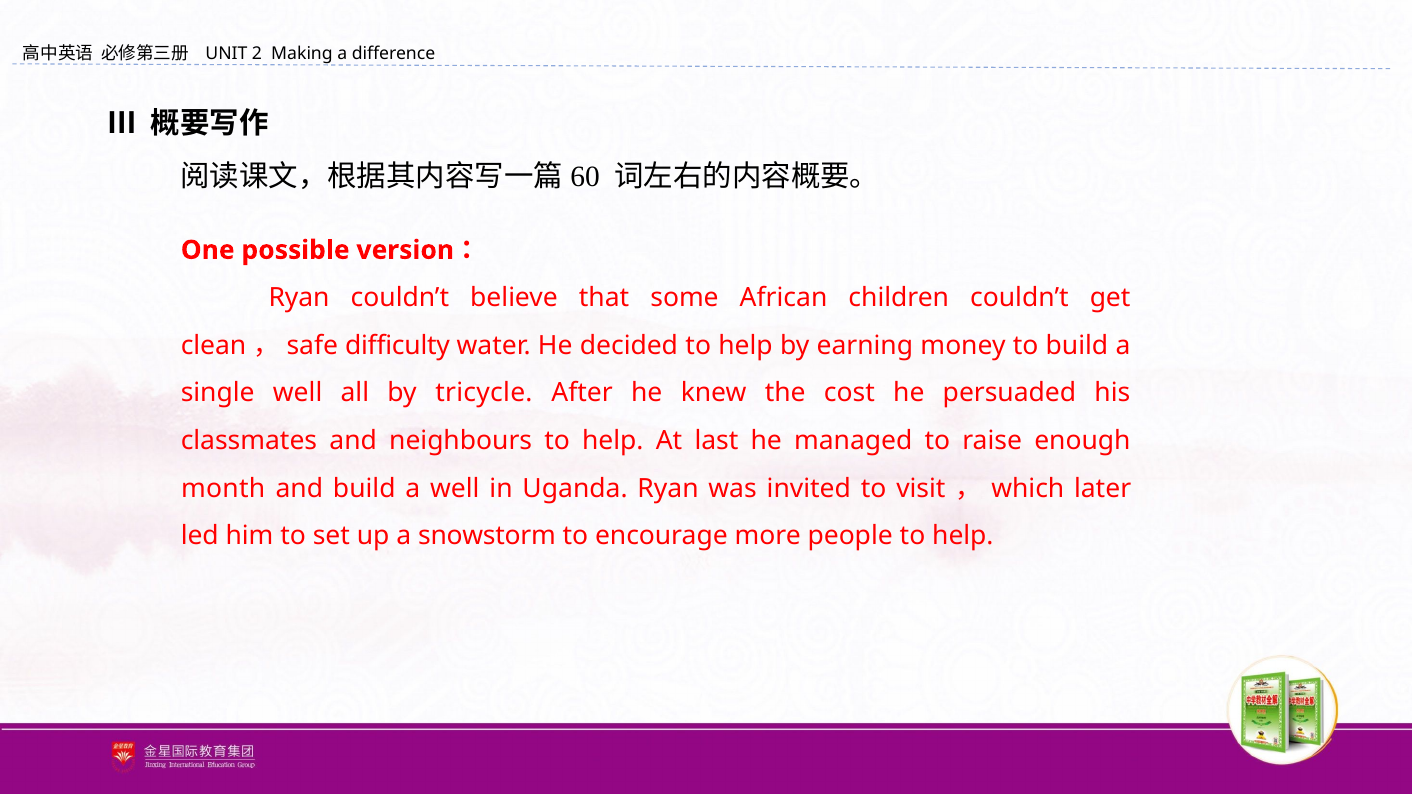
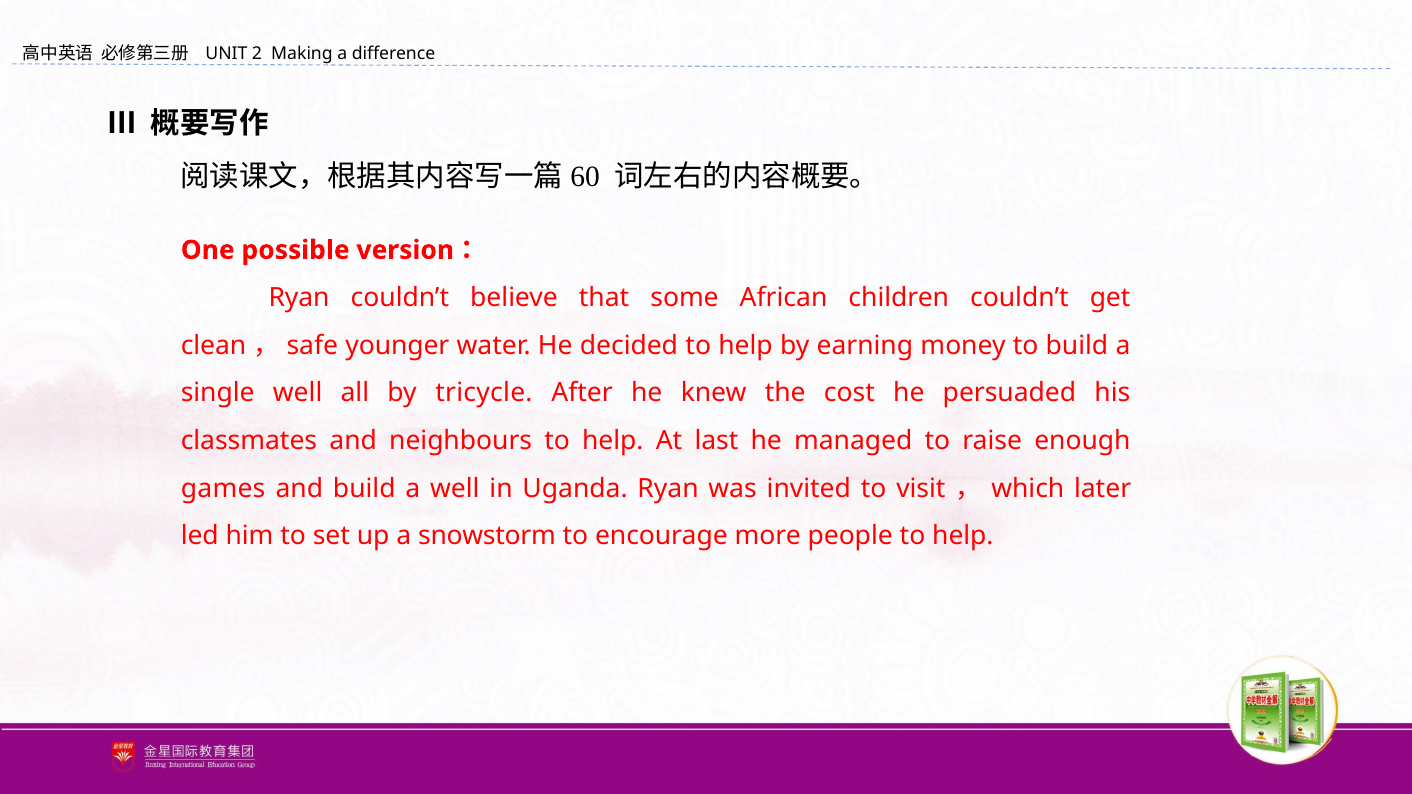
difficulty: difficulty -> younger (397, 345)
month: month -> games (223, 488)
